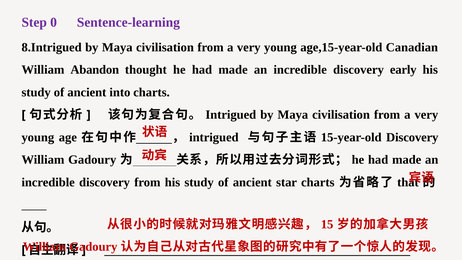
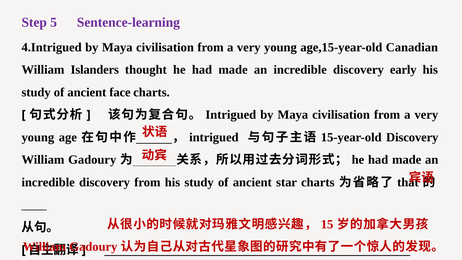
0: 0 -> 5 (54, 23)
8.Intrigued: 8.Intrigued -> 4.Intrigued (52, 47)
Abandon: Abandon -> Islanders (95, 70)
into: into -> face (120, 92)
